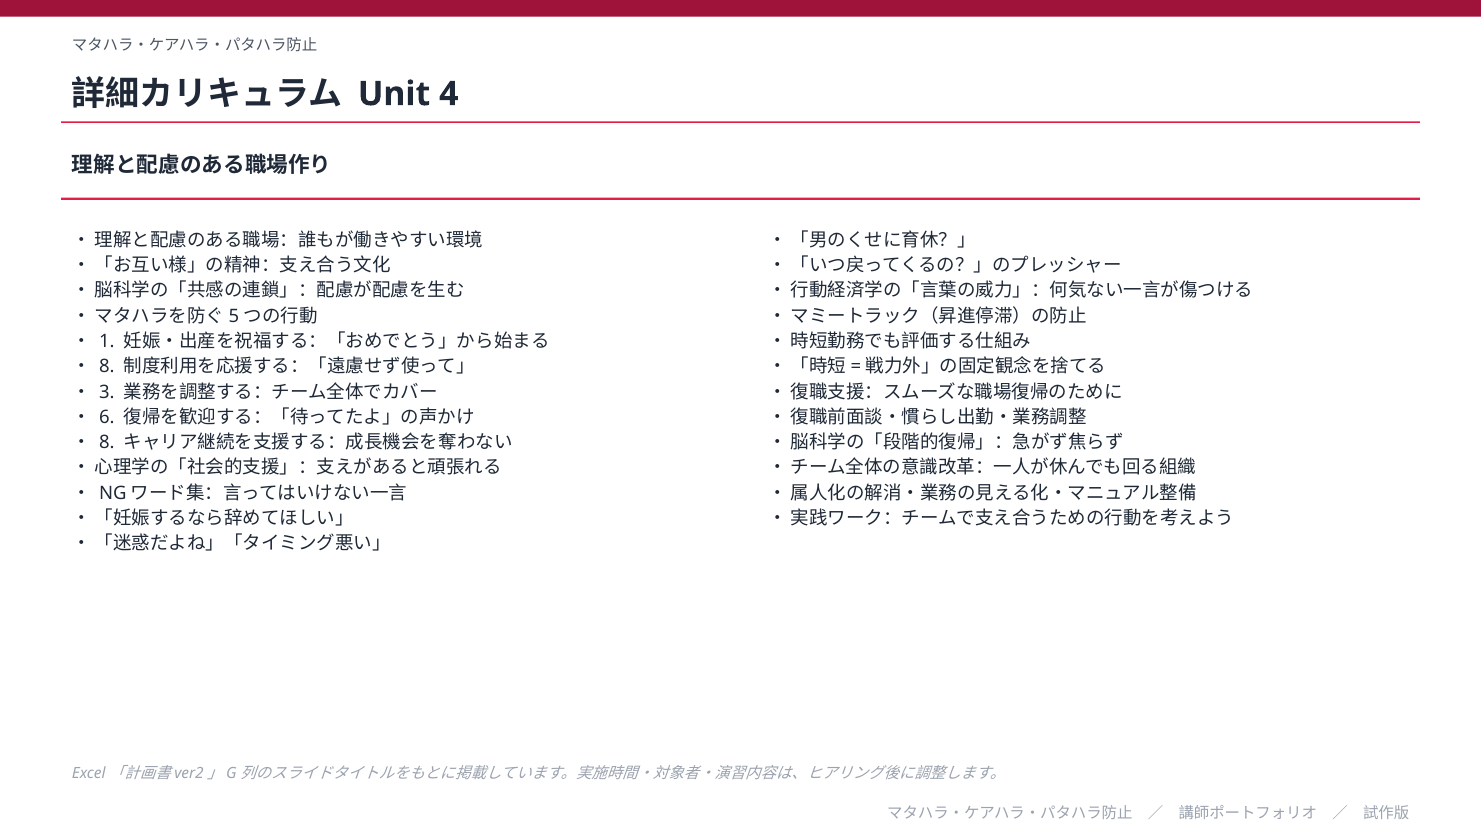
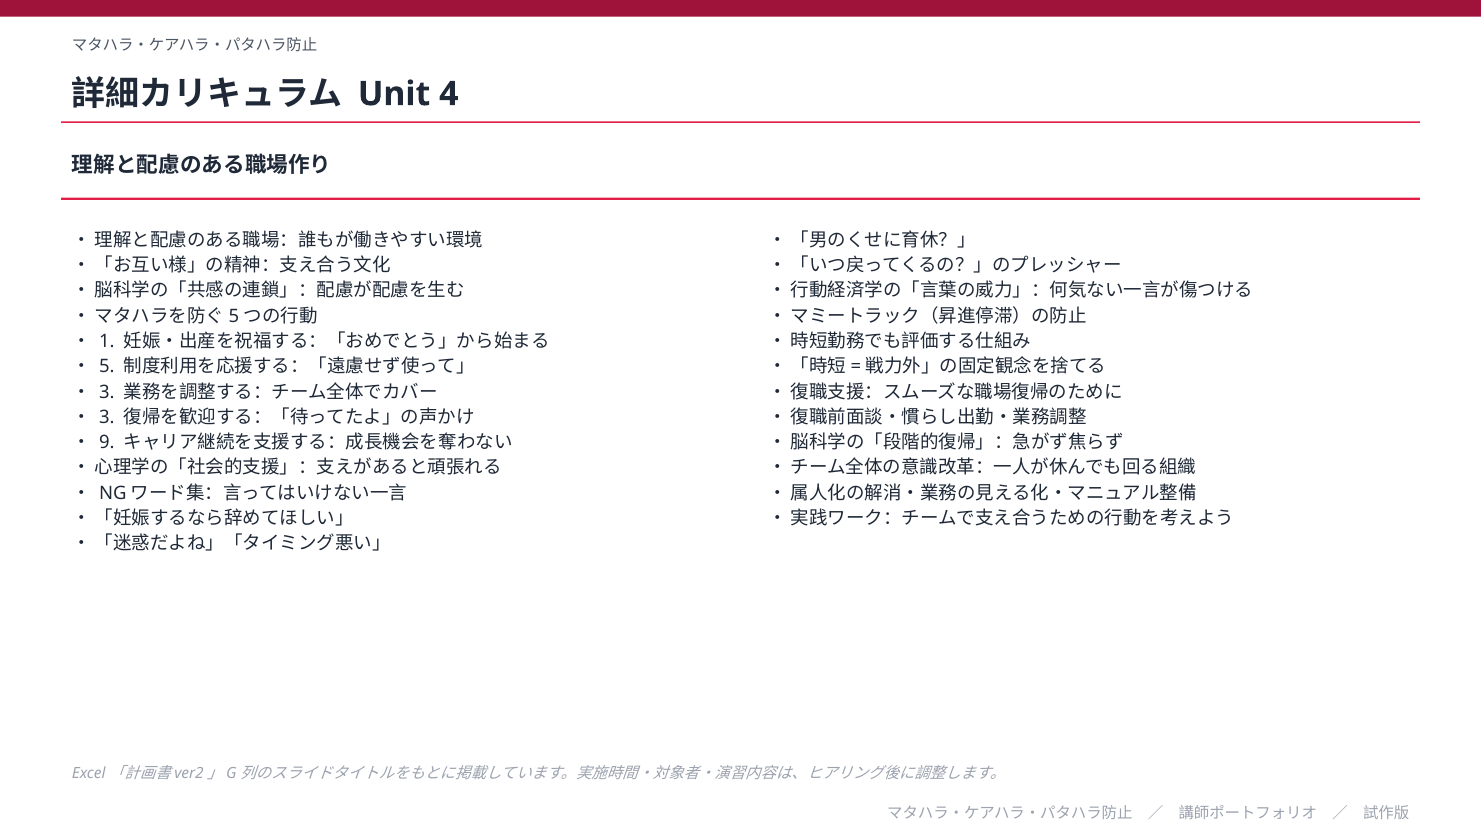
8: 8 -> 5 (107, 367)
6: 6 -> 3 (107, 417)
8: 8 -> 9 (107, 443)
